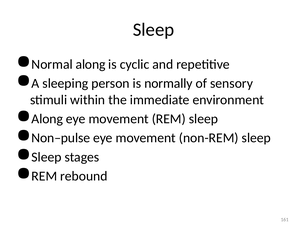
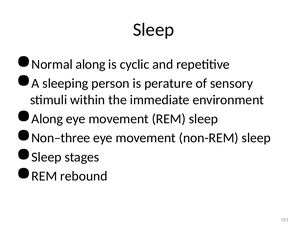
normally: normally -> perature (168, 84)
Non–pulse: Non–pulse -> Non–three (61, 138)
